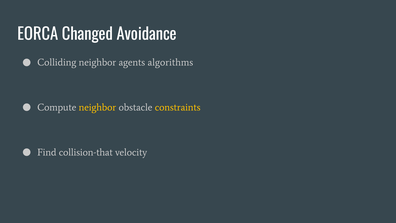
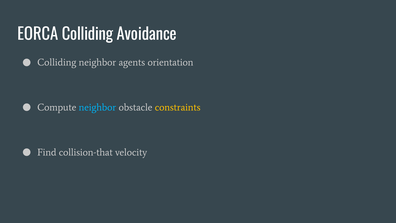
EORCA Changed: Changed -> Colliding (87, 34)
algorithms: algorithms -> orientation (170, 62)
neighbor colour: yellow -> light blue (97, 107)
